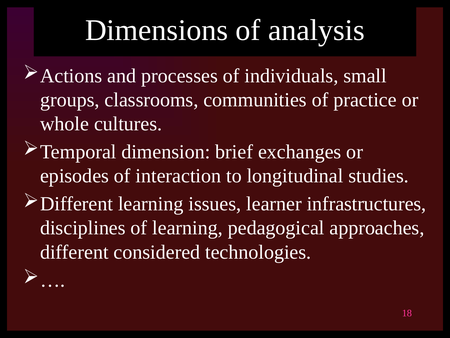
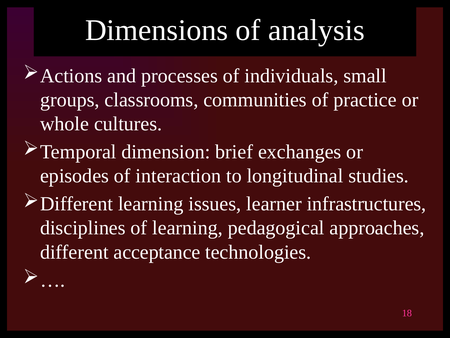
considered: considered -> acceptance (157, 252)
